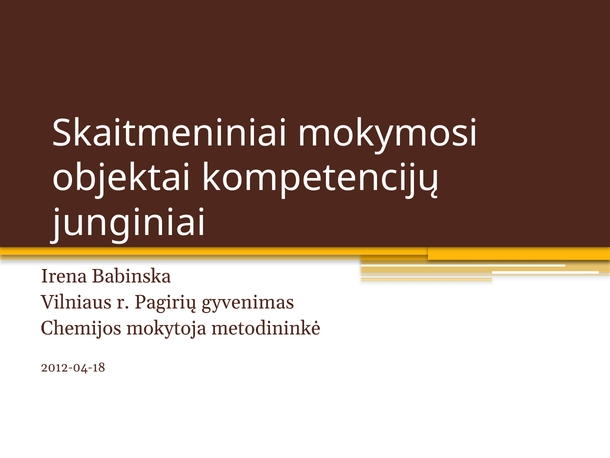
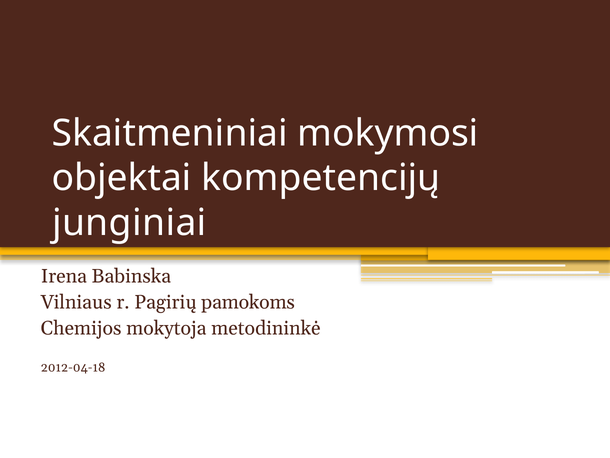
gyvenimas: gyvenimas -> pamokoms (248, 302)
